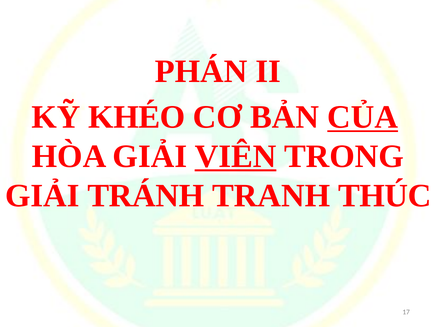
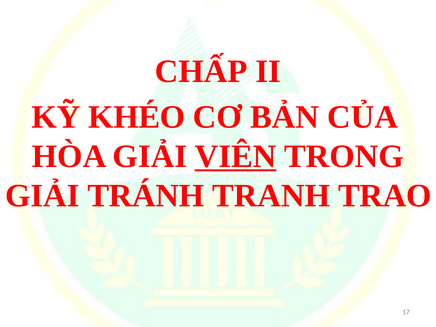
PHÁN: PHÁN -> CHẤP (201, 71)
CỦA underline: present -> none (363, 117)
THÚC: THÚC -> TRAO (385, 196)
